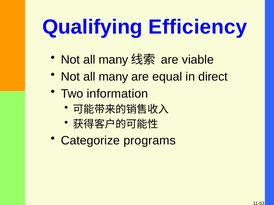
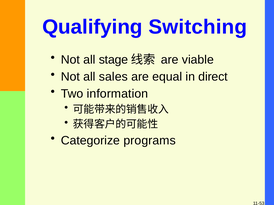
Efficiency: Efficiency -> Switching (198, 27)
many: many -> stage (113, 60)
many: many -> sales (113, 77)
